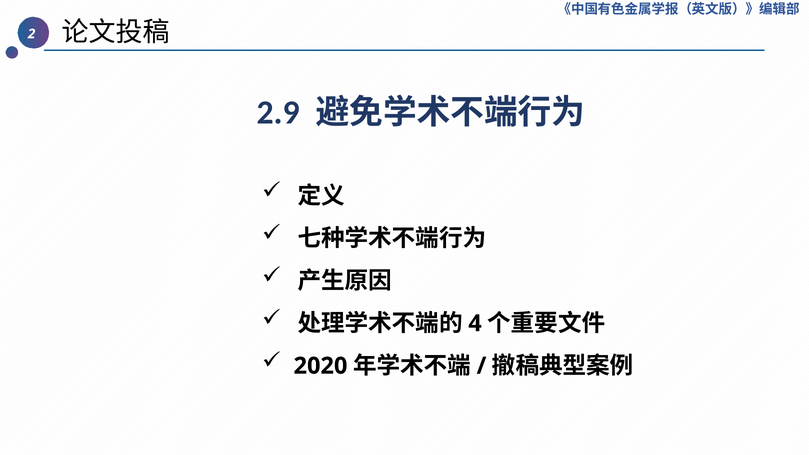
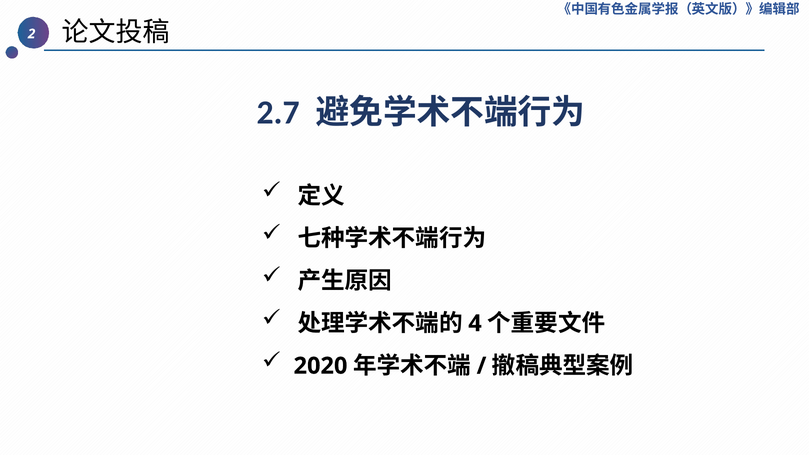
2.9: 2.9 -> 2.7 (278, 113)
